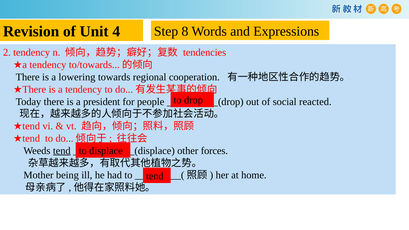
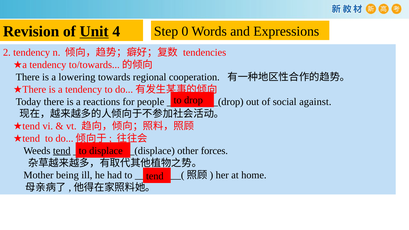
Unit underline: none -> present (94, 31)
8: 8 -> 0 (185, 31)
president: president -> reactions (102, 102)
reacted: reacted -> against (315, 102)
